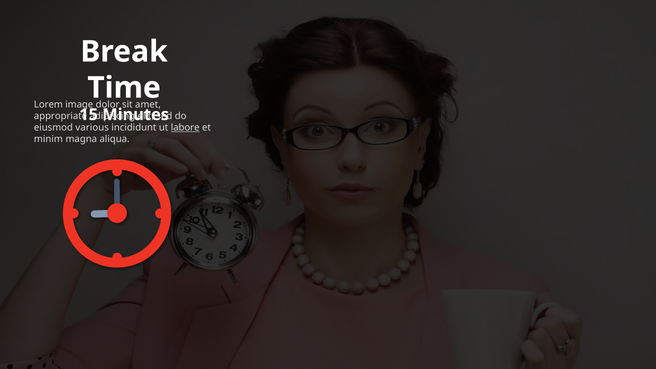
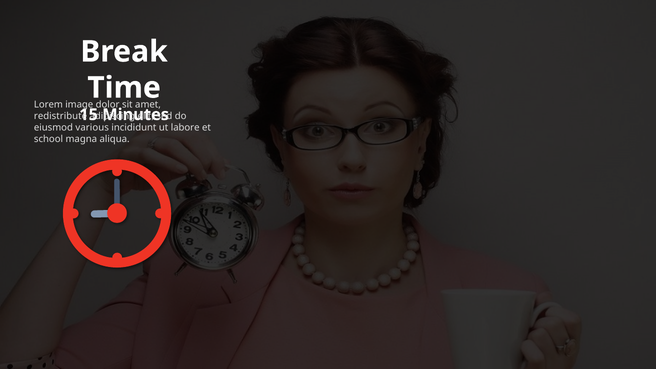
appropriate: appropriate -> redistribute (60, 116)
labore underline: present -> none (185, 127)
minim: minim -> school (48, 139)
